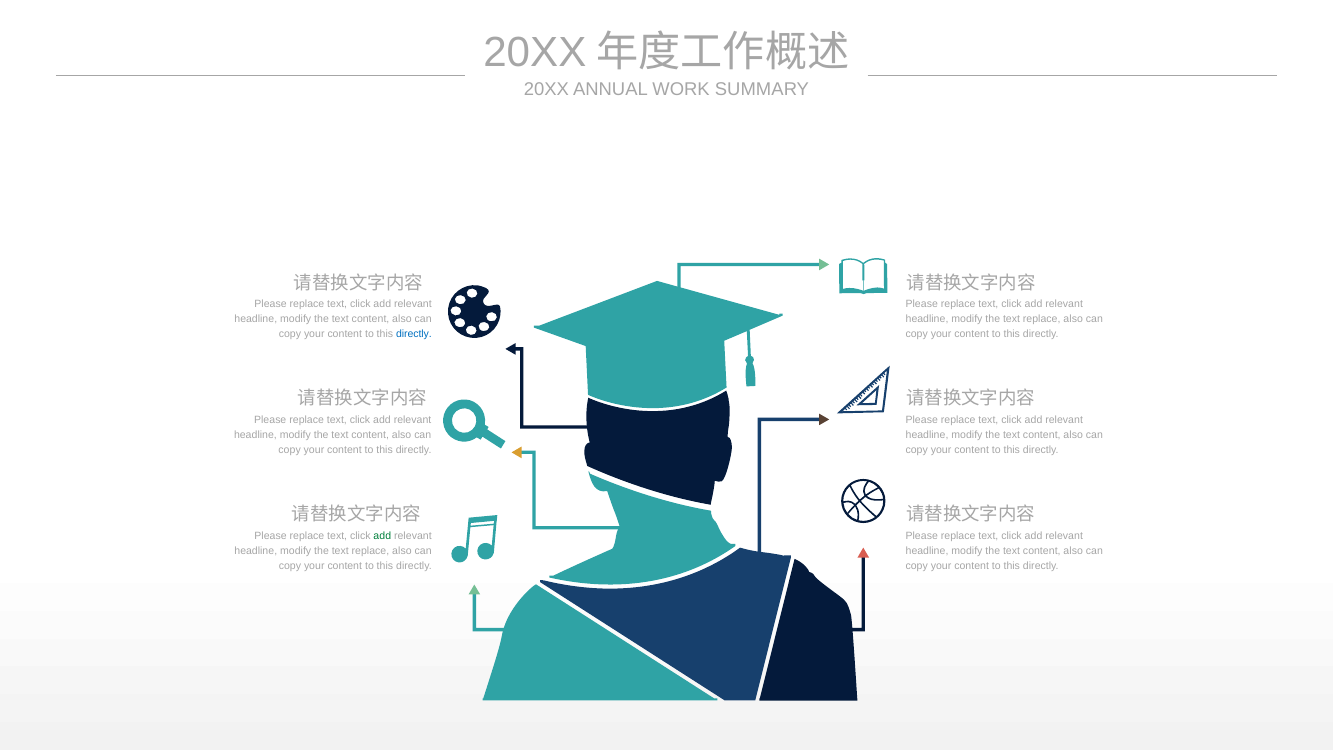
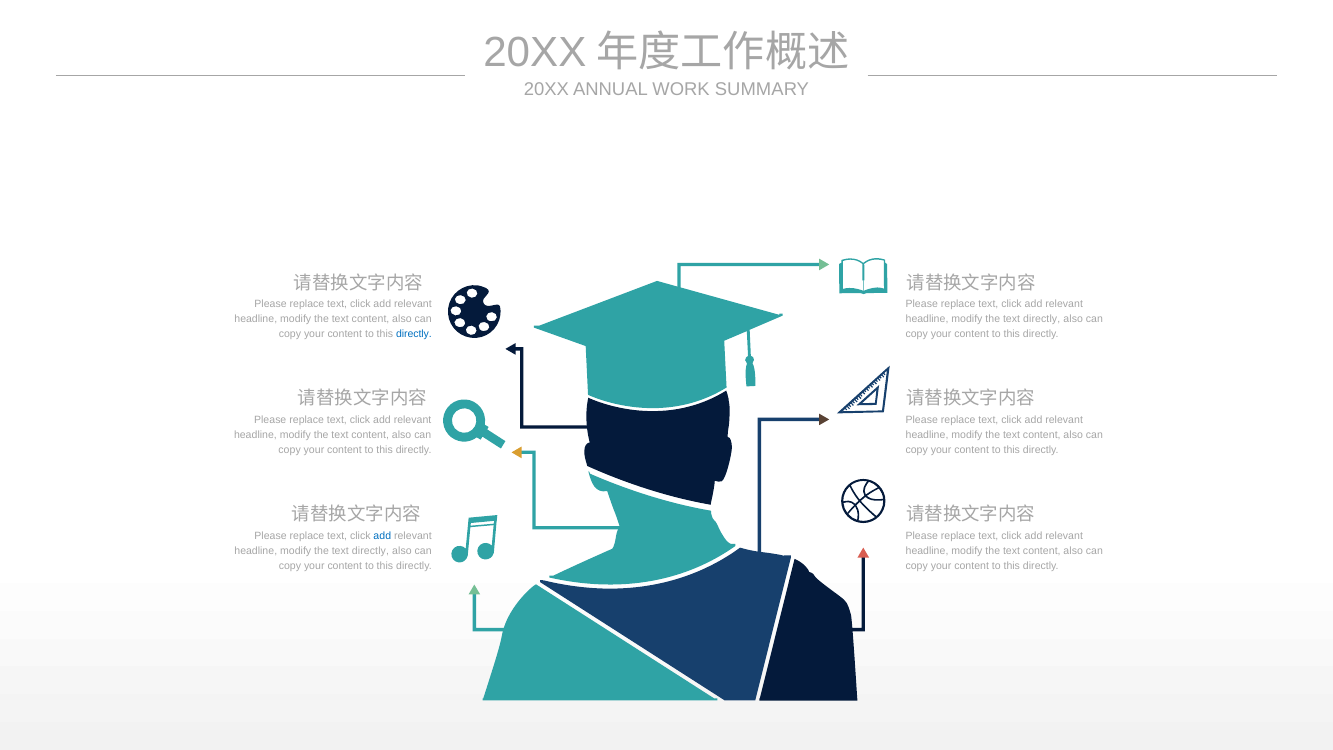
replace: replace -> directly (1042, 319)
add colour: green -> blue (382, 536)
replace: replace -> directly (370, 551)
